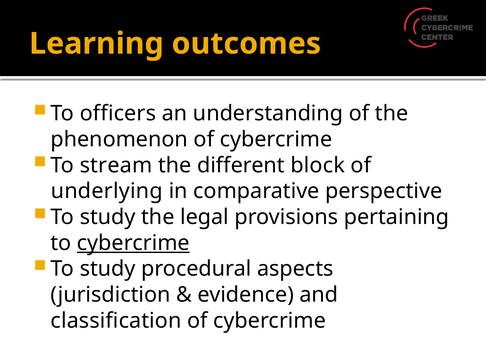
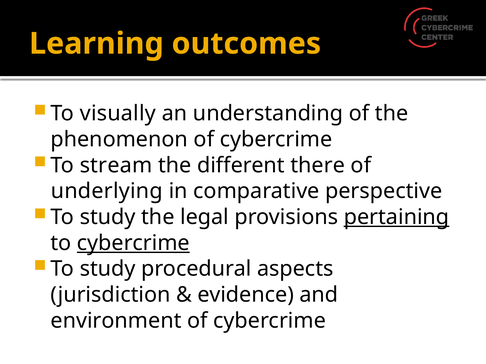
officers: officers -> visually (118, 114)
block: block -> there (318, 166)
pertaining underline: none -> present (397, 217)
classification: classification -> environment (116, 321)
